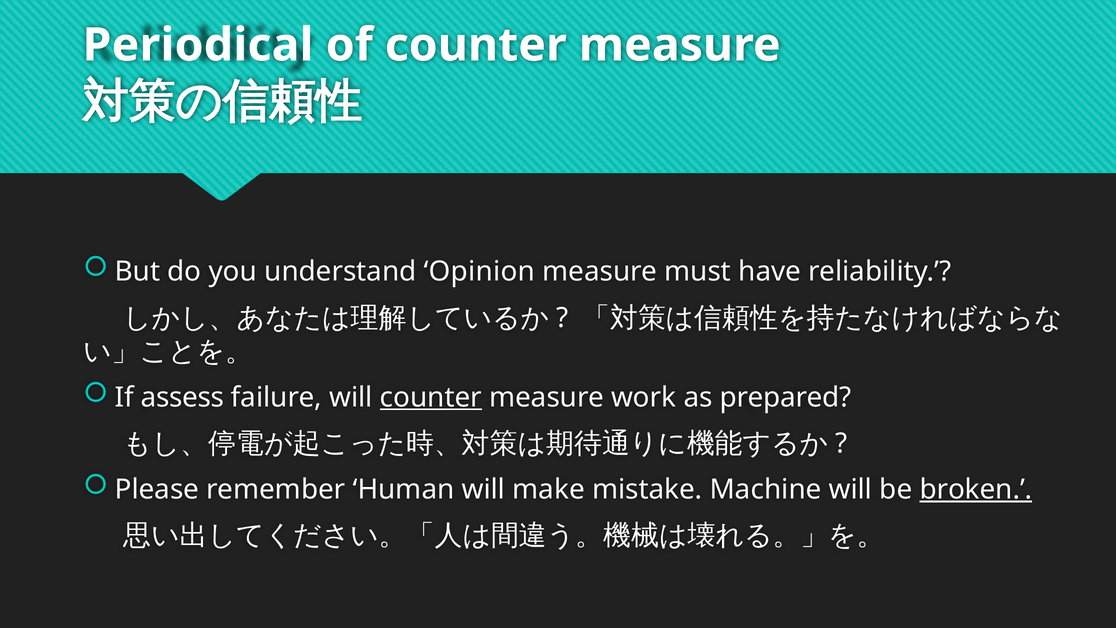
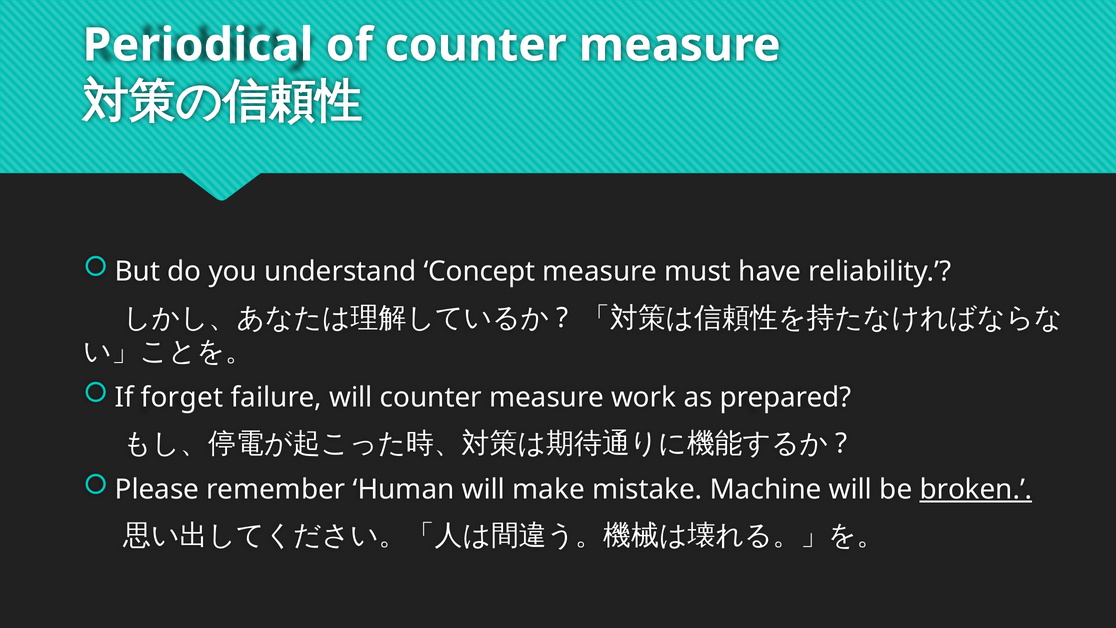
Opinion: Opinion -> Concept (480, 272)
assess: assess -> forget (182, 397)
counter underline: present -> none (431, 397)
